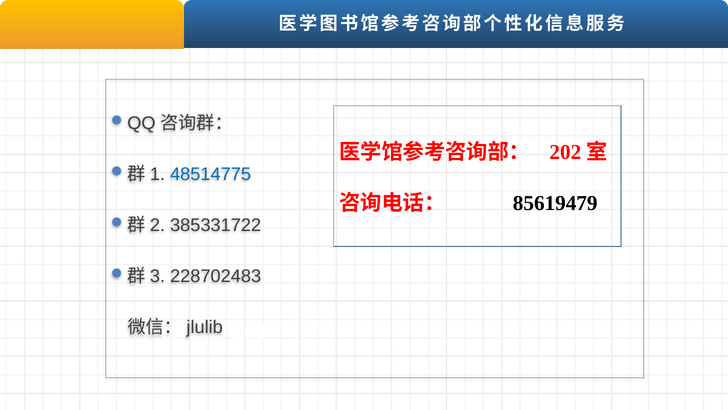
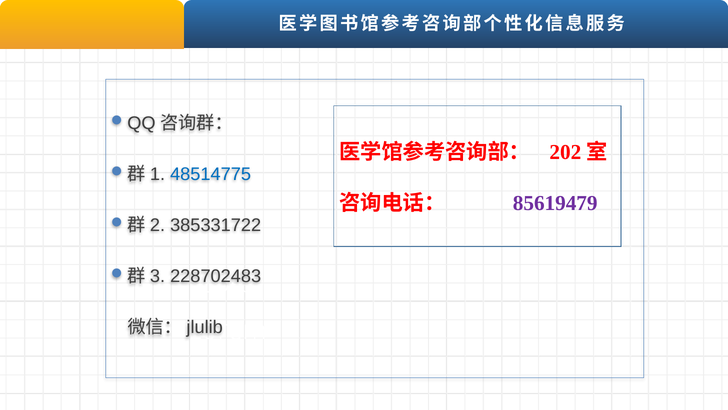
85619479 colour: black -> purple (555, 203)
